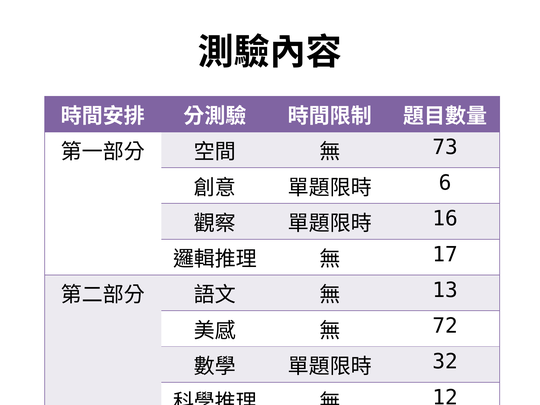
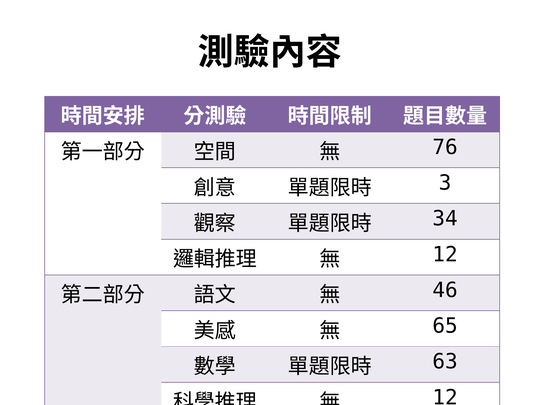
73: 73 -> 76 (445, 147)
6: 6 -> 3 (445, 183)
16: 16 -> 34 (445, 219)
17: 17 -> 12 (445, 254)
13: 13 -> 46 (445, 290)
72: 72 -> 65 (445, 326)
32: 32 -> 63 (445, 362)
